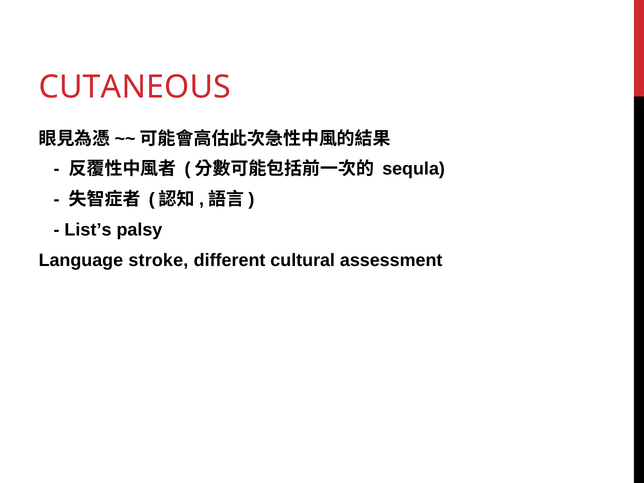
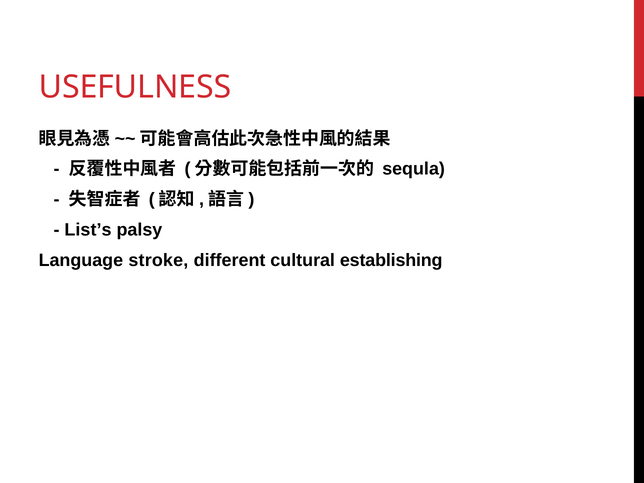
CUTANEOUS: CUTANEOUS -> USEFULNESS (135, 87)
assessment: assessment -> establishing (391, 260)
